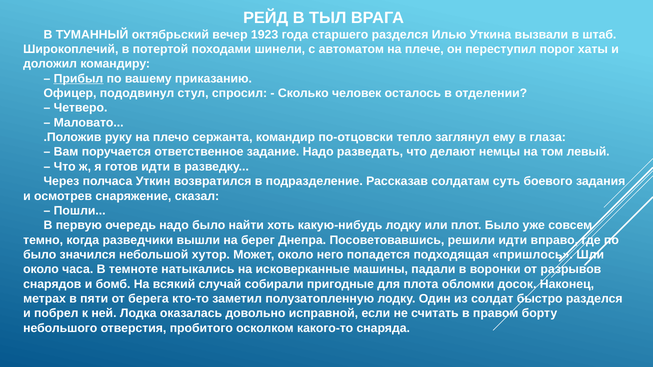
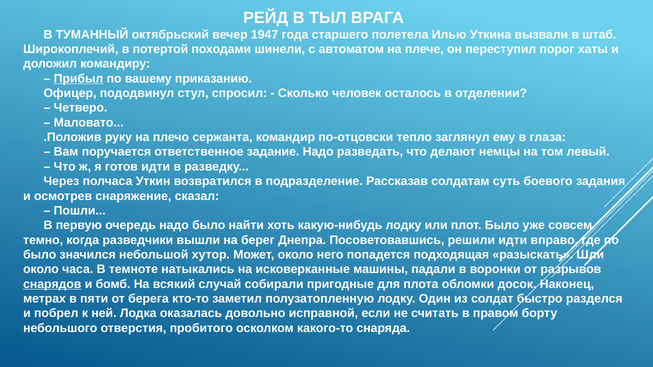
1923: 1923 -> 1947 (265, 35)
старшего разделся: разделся -> полетела (400, 35)
пришлось: пришлось -> разыскать (533, 255)
снарядов underline: none -> present (52, 284)
